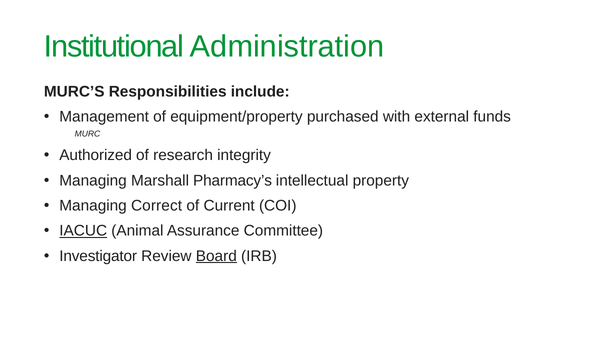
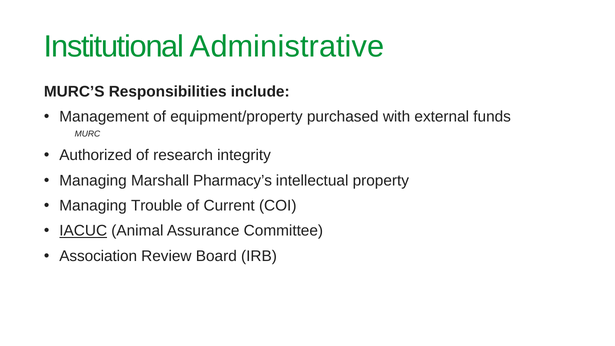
Administration: Administration -> Administrative (287, 47)
Correct: Correct -> Trouble (157, 206)
Investigator: Investigator -> Association (98, 256)
Board underline: present -> none (216, 256)
